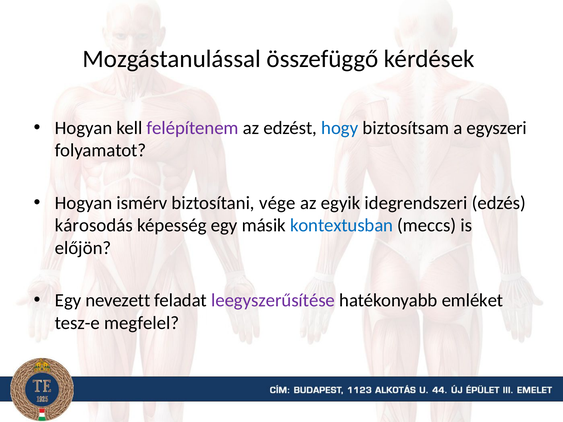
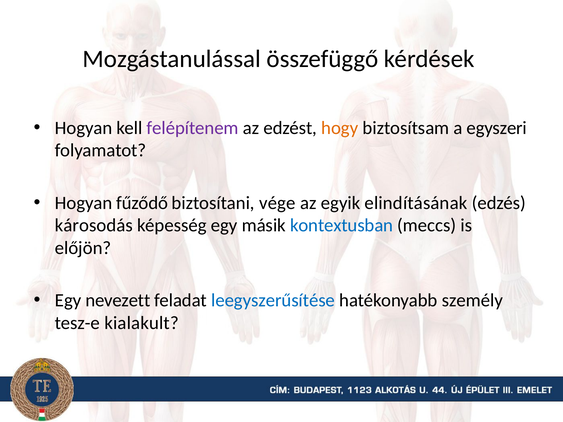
hogy colour: blue -> orange (340, 128)
ismérv: ismérv -> fűződő (142, 203)
idegrendszeri: idegrendszeri -> elindításának (416, 203)
leegyszerűsítése colour: purple -> blue (273, 301)
emléket: emléket -> személy (472, 301)
megfelel: megfelel -> kialakult (142, 323)
